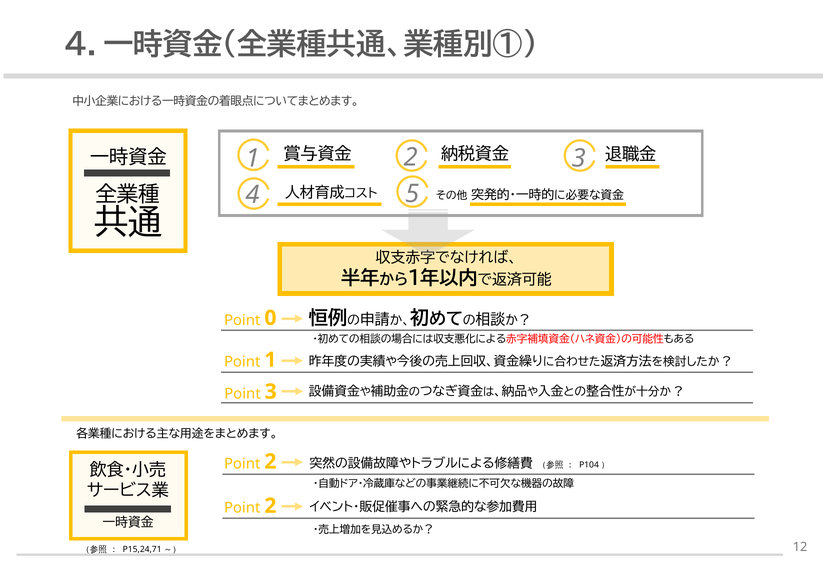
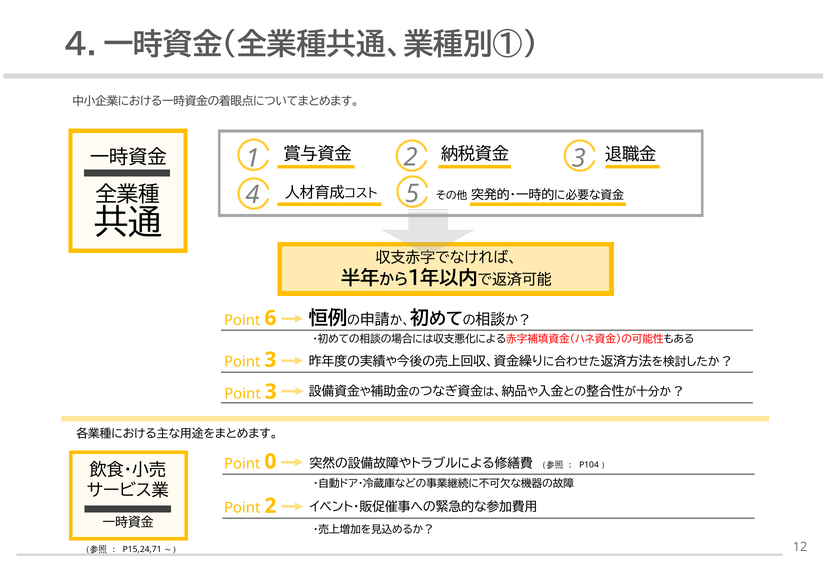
0: 0 -> 6 (270, 318)
1: 1 -> 3 (270, 360)
2: 2 -> 0 (270, 461)
